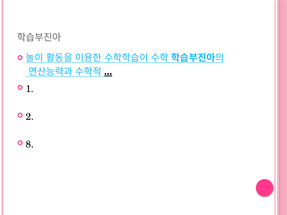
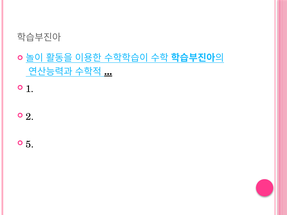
8: 8 -> 5 (30, 145)
